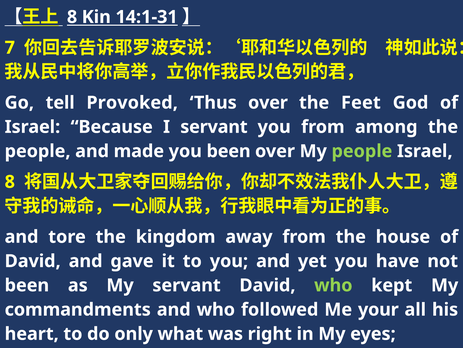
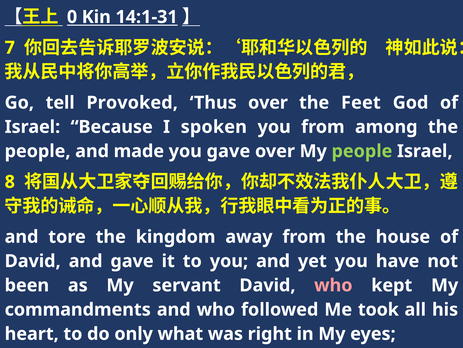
8: 8 -> 0 (72, 17)
I servant: servant -> spoken (214, 127)
you been: been -> gave (228, 151)
who colour: light green -> pink (333, 285)
your: your -> took (378, 309)
